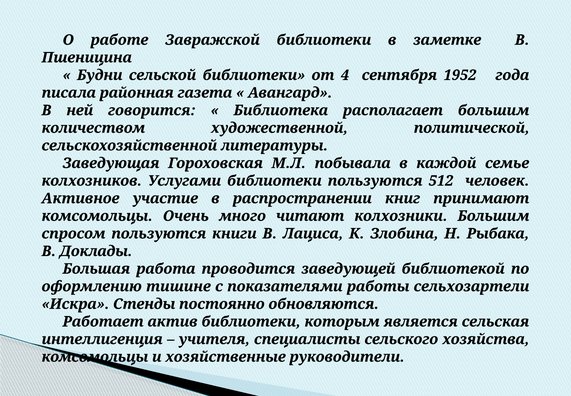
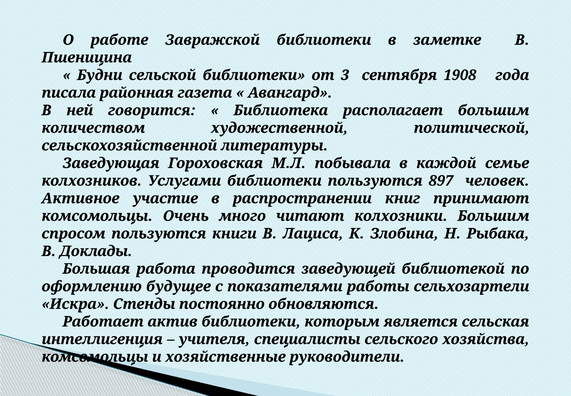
4: 4 -> 3 (345, 75)
1952: 1952 -> 1908 (460, 75)
512: 512 -> 897 (441, 180)
тишине: тишине -> будущее (179, 286)
